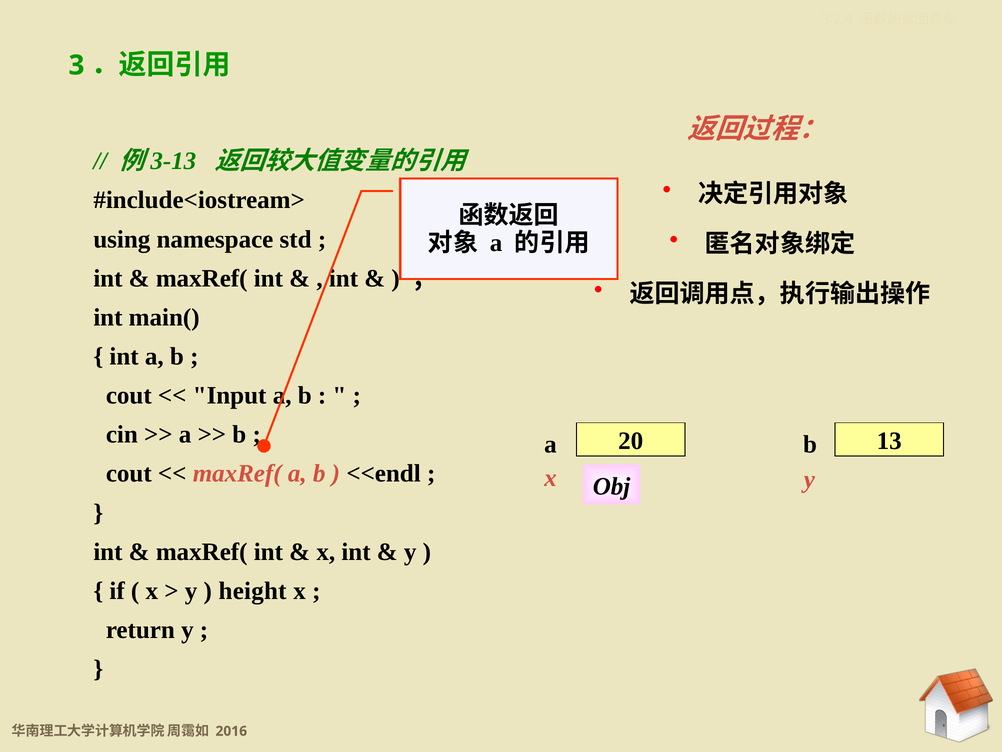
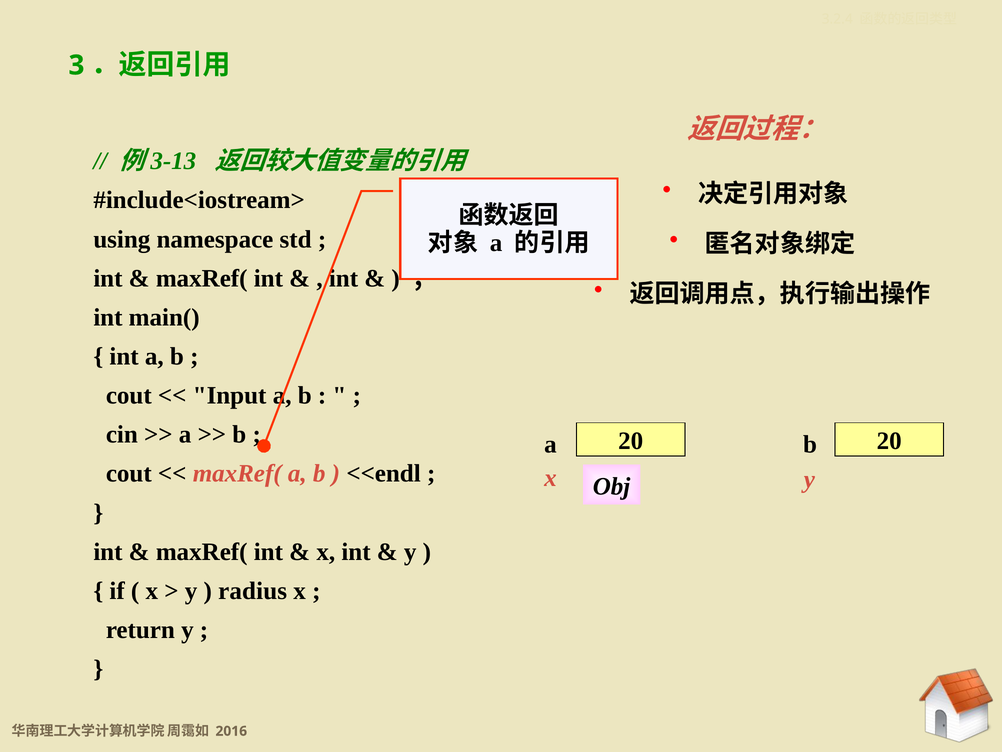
20 13: 13 -> 20 (889, 441)
height: height -> radius (253, 591)
